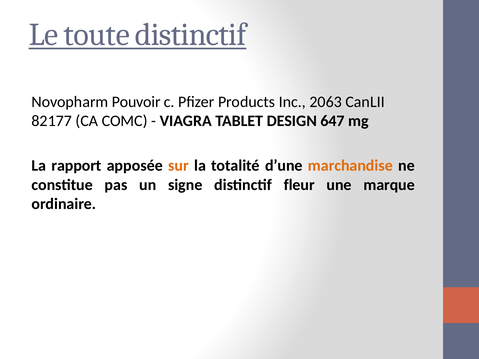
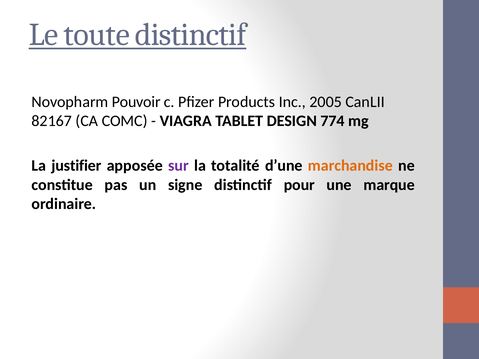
2063: 2063 -> 2005 (326, 102)
82177: 82177 -> 82167 (52, 121)
647: 647 -> 774 (333, 121)
rapport: rapport -> justifier (76, 166)
sur colour: orange -> purple (178, 166)
fleur: fleur -> pour (299, 185)
